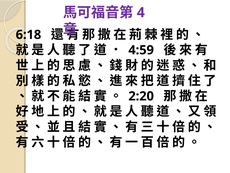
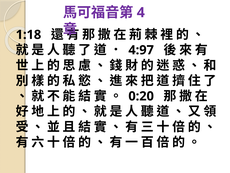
6:18: 6:18 -> 1:18 (28, 35)
4:59: 4:59 -> 4:97 (141, 50)
2:20: 2:20 -> 0:20 (141, 96)
